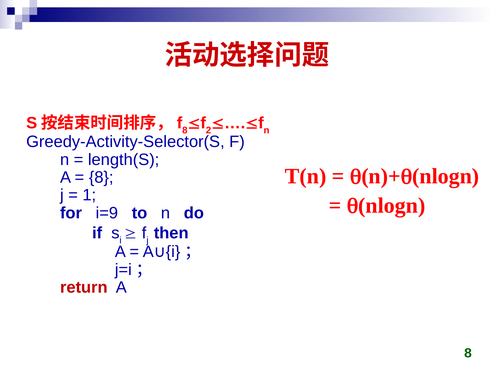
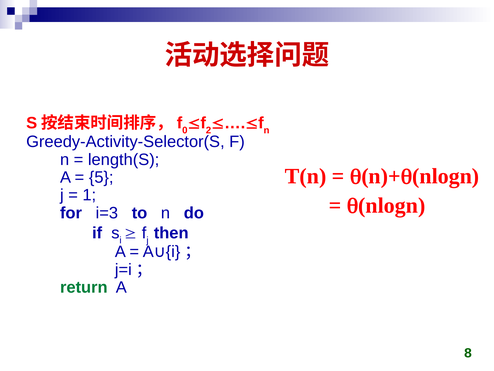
8: 8 -> 0 (185, 130)
8: 8 -> 5 (101, 177)
i=9: i=9 -> i=3 (107, 213)
return colour: red -> green (84, 287)
